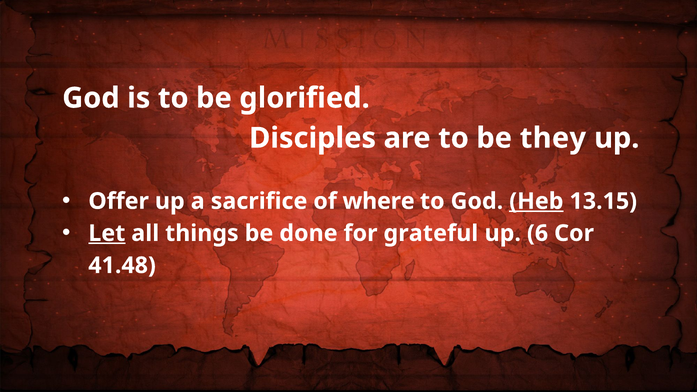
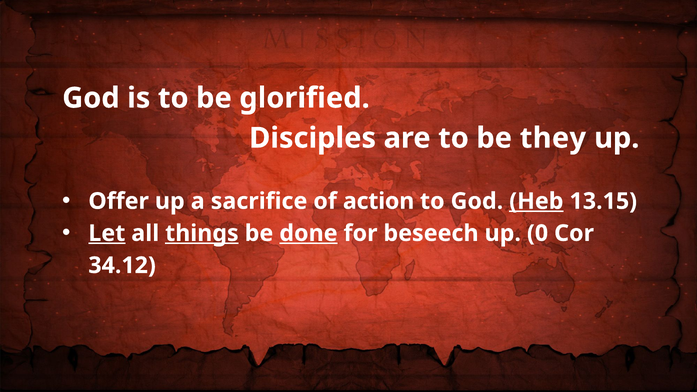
where: where -> action (379, 201)
things underline: none -> present (202, 233)
done underline: none -> present (308, 233)
grateful: grateful -> beseech (431, 233)
6: 6 -> 0 (538, 233)
41.48: 41.48 -> 34.12 (122, 265)
